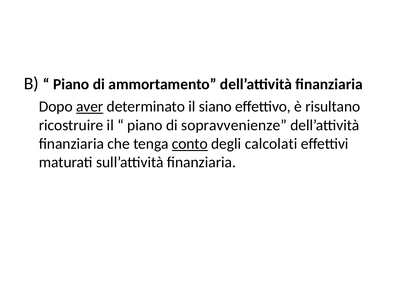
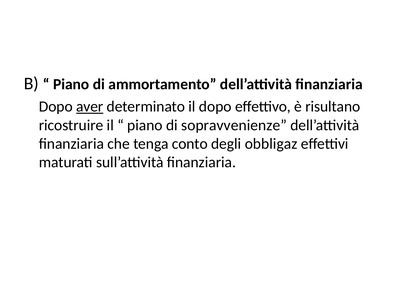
il siano: siano -> dopo (215, 106)
conto underline: present -> none (190, 144)
calcolati: calcolati -> obbligaz (271, 144)
